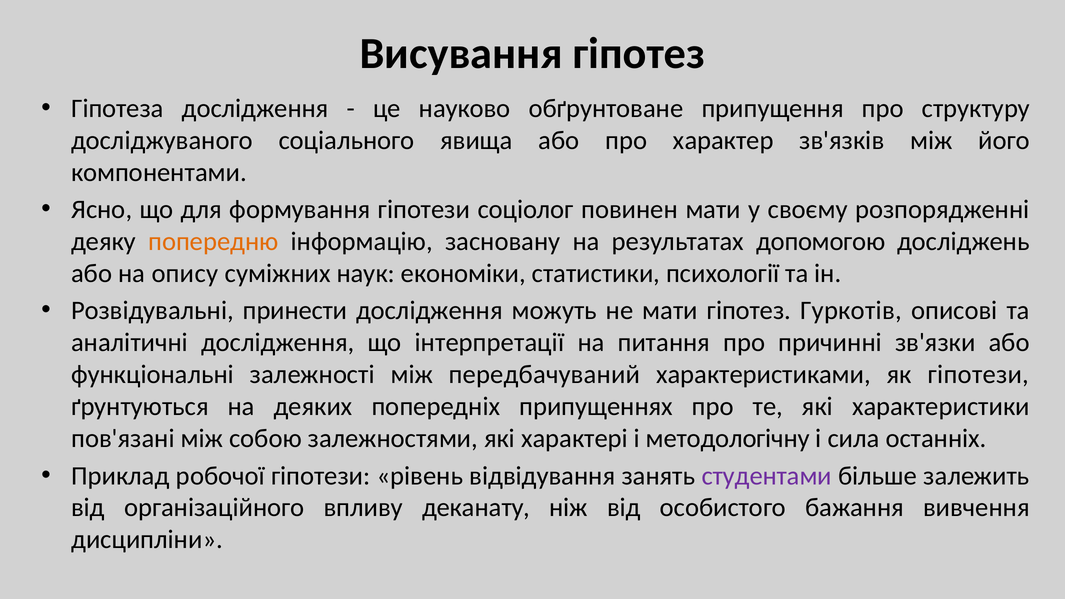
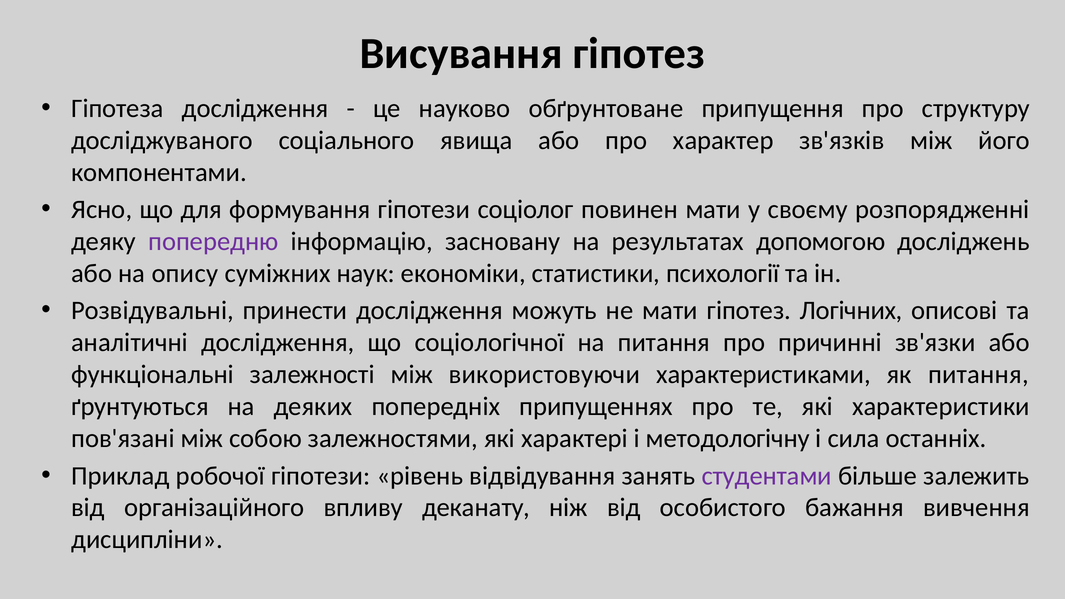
попередню colour: orange -> purple (213, 241)
Гуркотів: Гуркотів -> Логічних (851, 311)
інтерпретації: інтерпретації -> соціологічної (489, 343)
передбачуваний: передбачуваний -> використовуючи (544, 375)
як гіпотези: гіпотези -> питання (979, 375)
